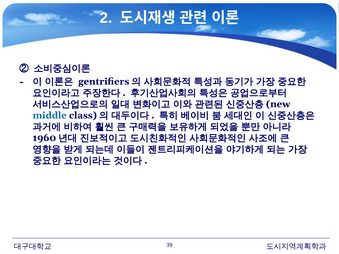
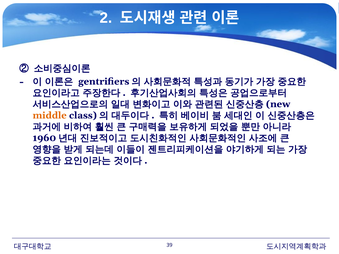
middle colour: blue -> orange (50, 115)
